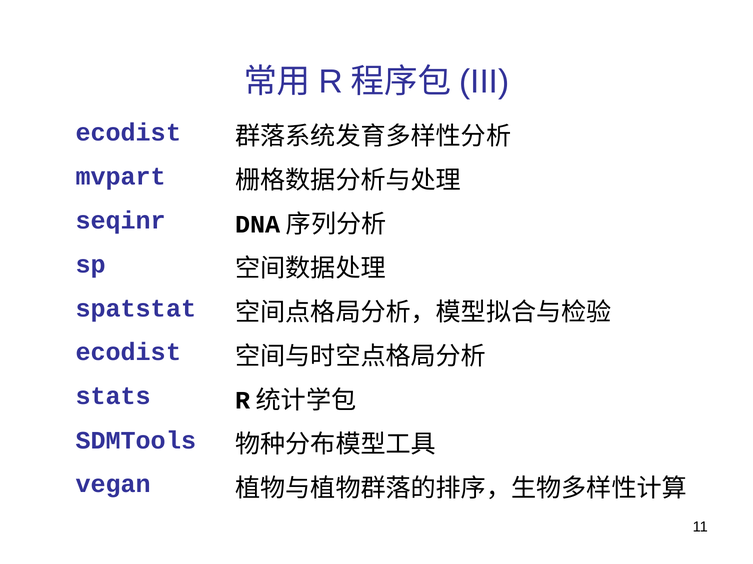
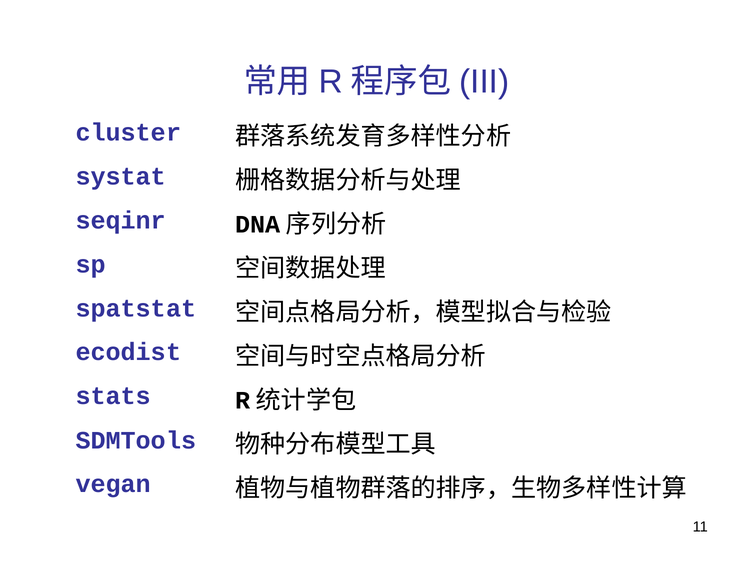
ecodist: ecodist -> cluster (128, 133)
mvpart: mvpart -> systat (121, 177)
